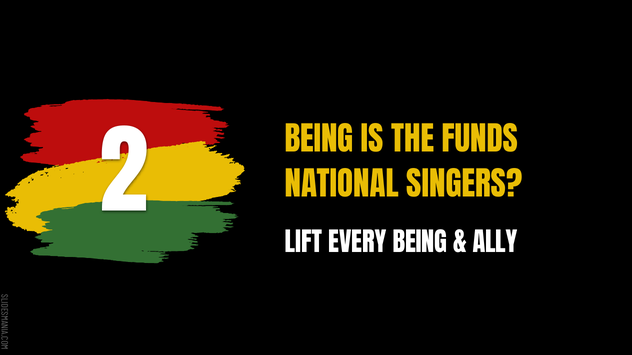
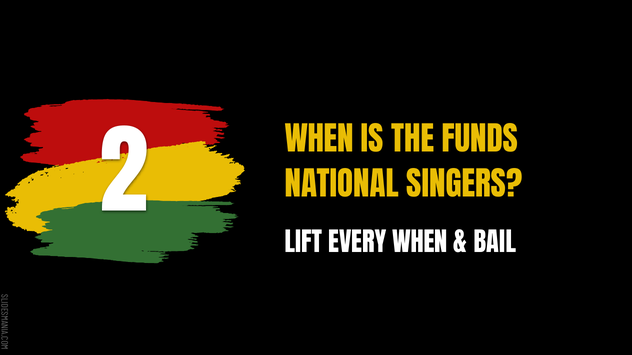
2 BEING: BEING -> WHEN (319, 141)
EVERY BEING: BEING -> WHEN (420, 244)
ALLY: ALLY -> BAIL (495, 244)
